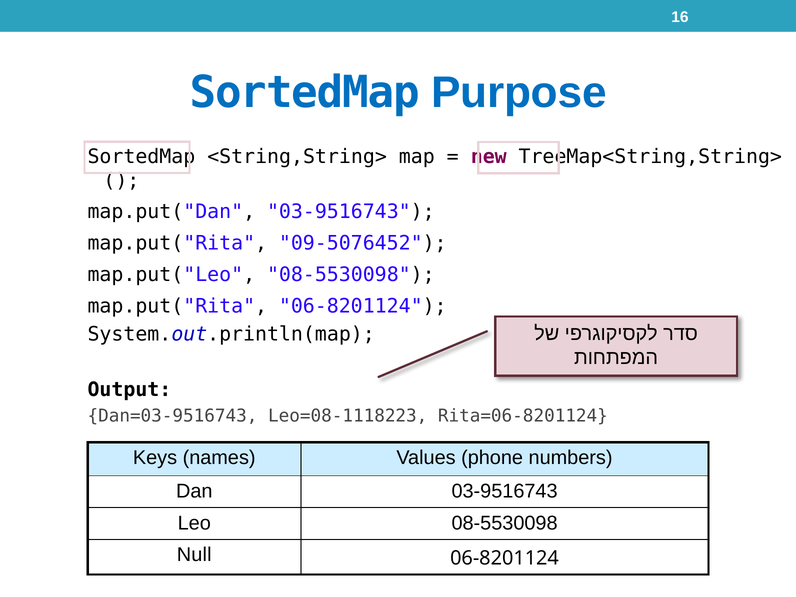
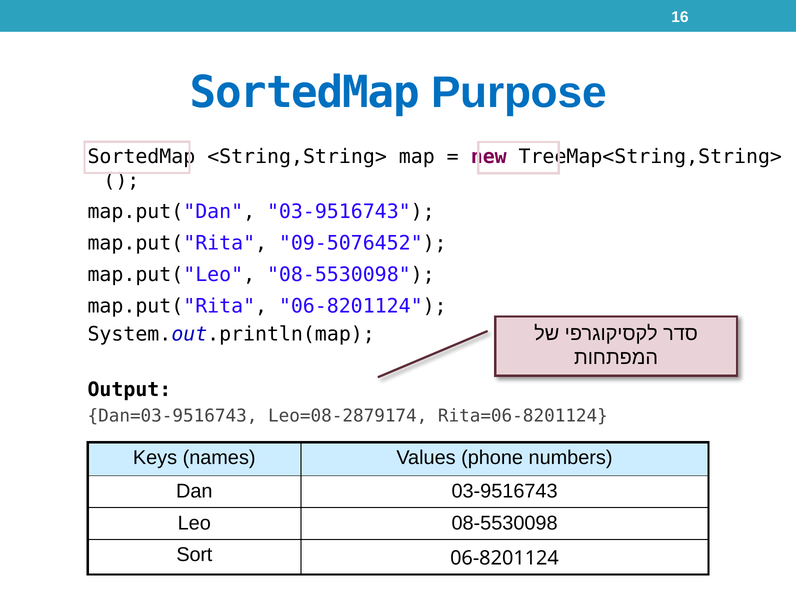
Leo=08-1118223: Leo=08-1118223 -> Leo=08-2879174 (348, 416)
Null: Null -> Sort (194, 555)
